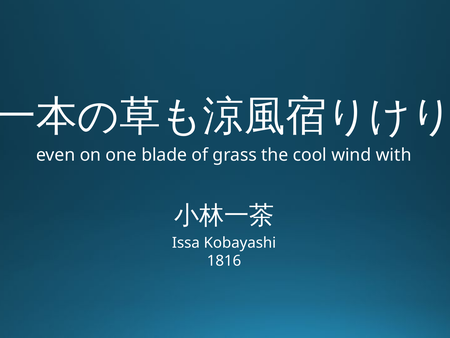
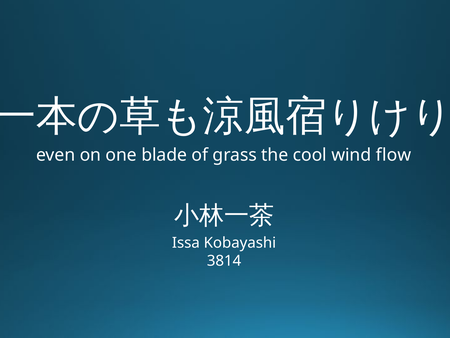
with: with -> flow (394, 155)
1816: 1816 -> 3814 (224, 260)
